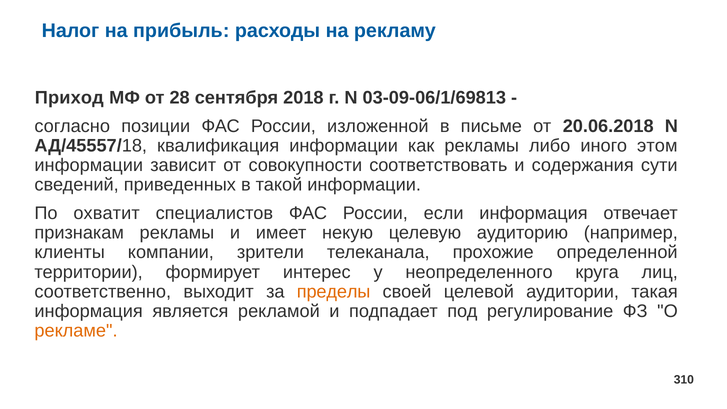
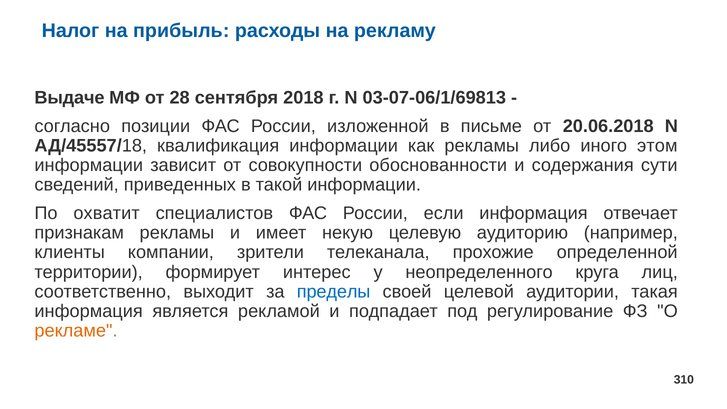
Приход: Приход -> Выдаче (69, 98)
03-09-06/1/69813: 03-09-06/1/69813 -> 03-07-06/1/69813 (434, 98)
соответствовать: соответствовать -> обоснованности (438, 165)
пределы colour: orange -> blue (334, 292)
